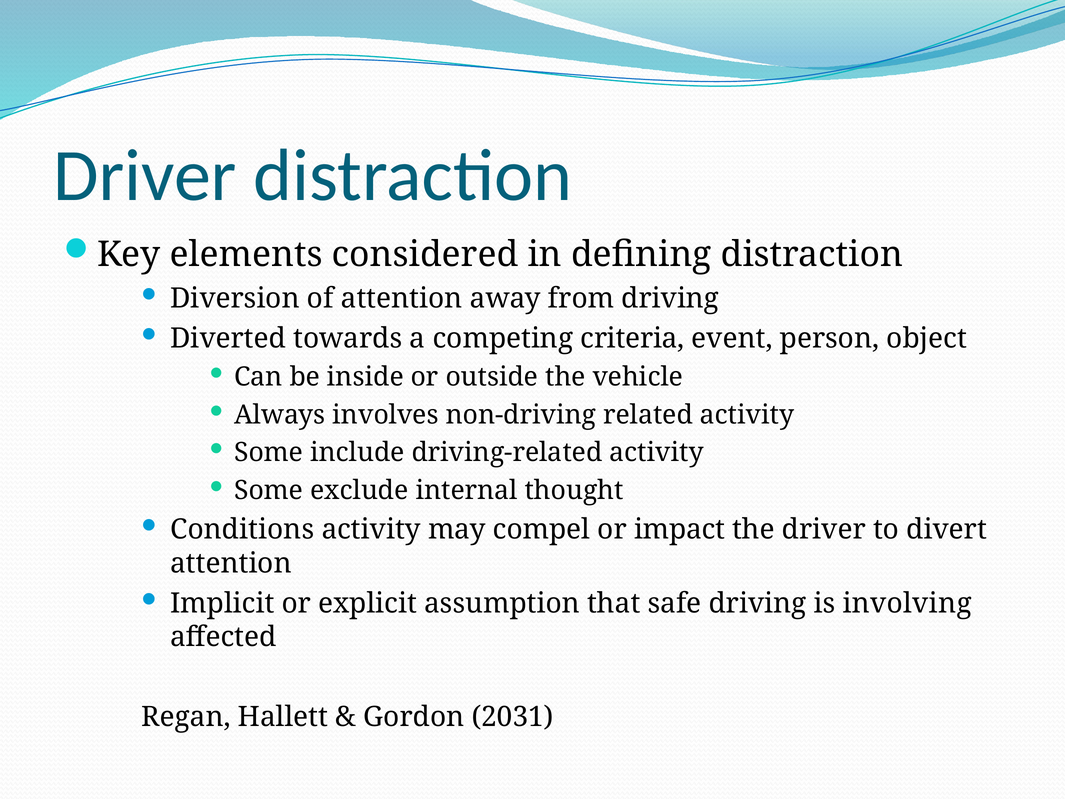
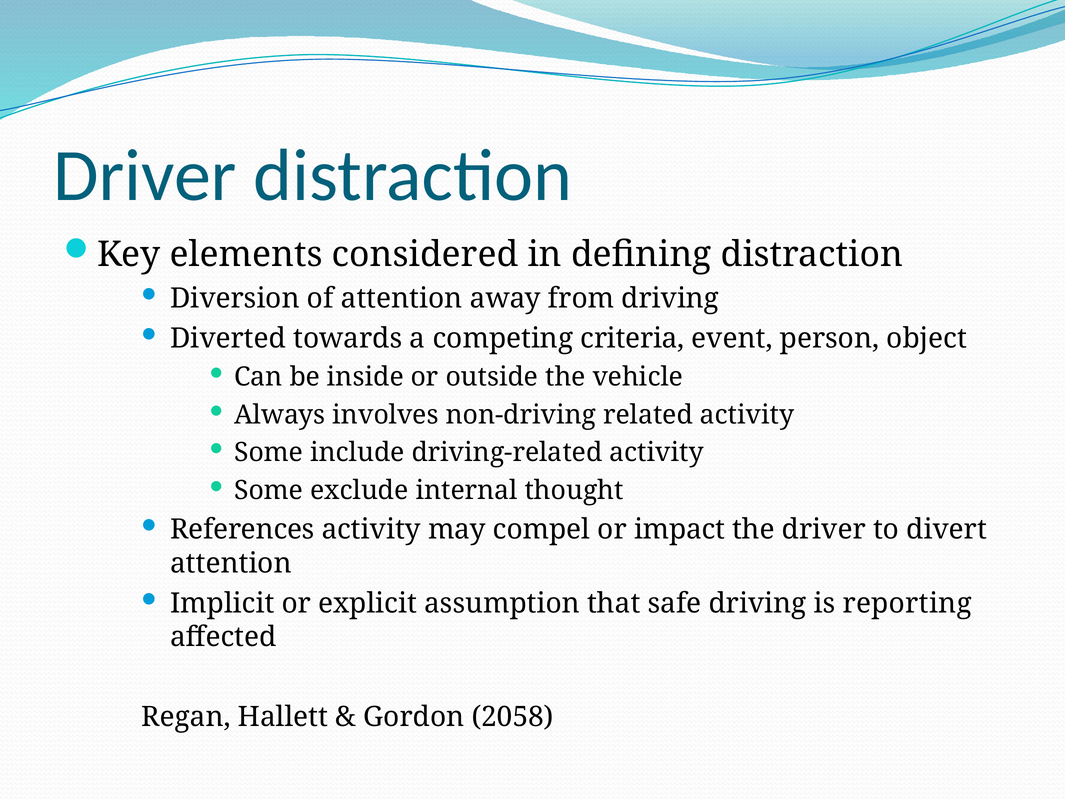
Conditions: Conditions -> References (242, 530)
involving: involving -> reporting (907, 603)
2031: 2031 -> 2058 (513, 717)
